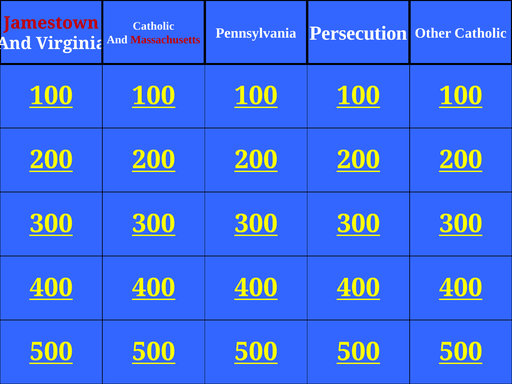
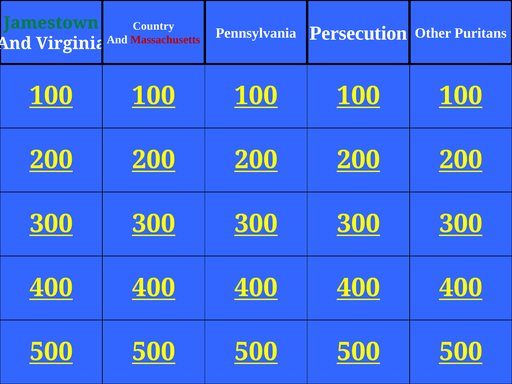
Jamestown colour: red -> green (51, 23)
Catholic: Catholic -> Country (154, 26)
Other Catholic: Catholic -> Puritans (481, 33)
